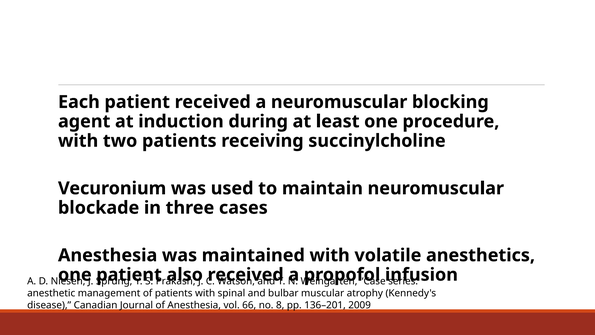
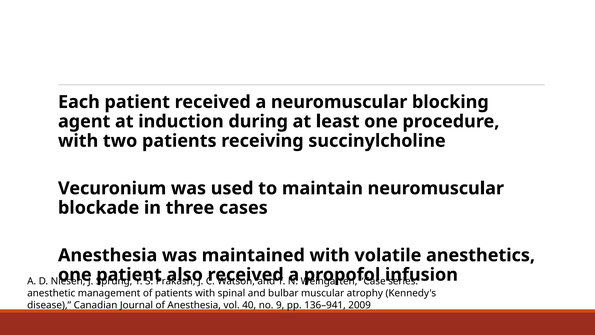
66: 66 -> 40 (249, 305)
8: 8 -> 9 (280, 305)
136–201: 136–201 -> 136–941 (325, 305)
